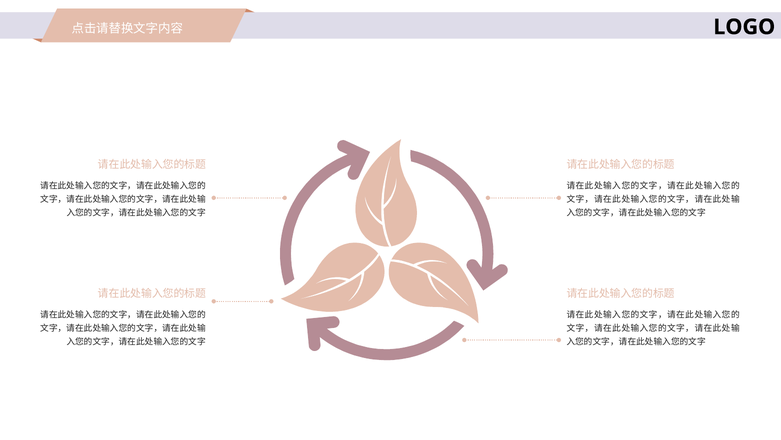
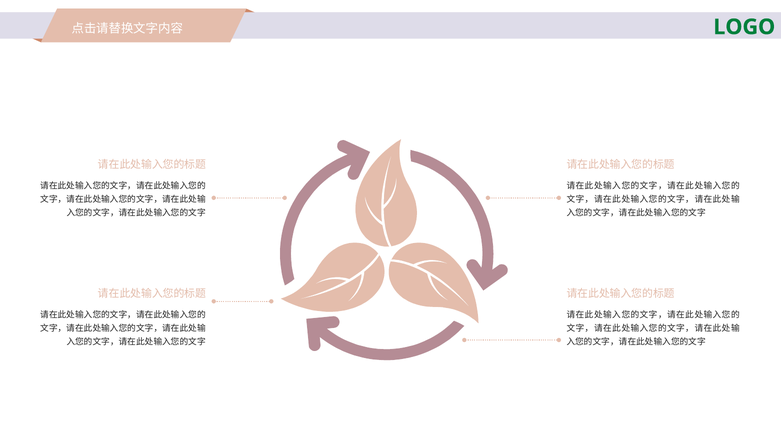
LOGO colour: black -> green (744, 27)
